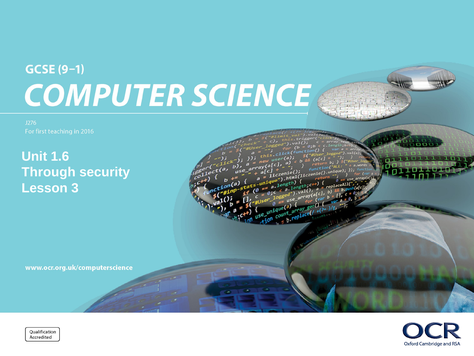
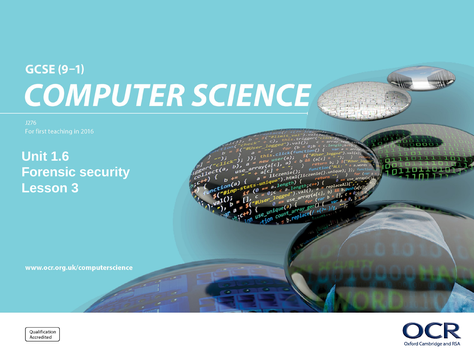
Through: Through -> Forensic (49, 172)
